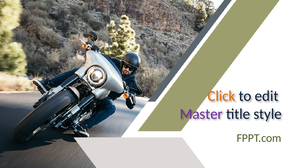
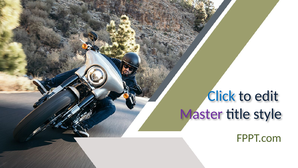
Click colour: orange -> blue (221, 96)
